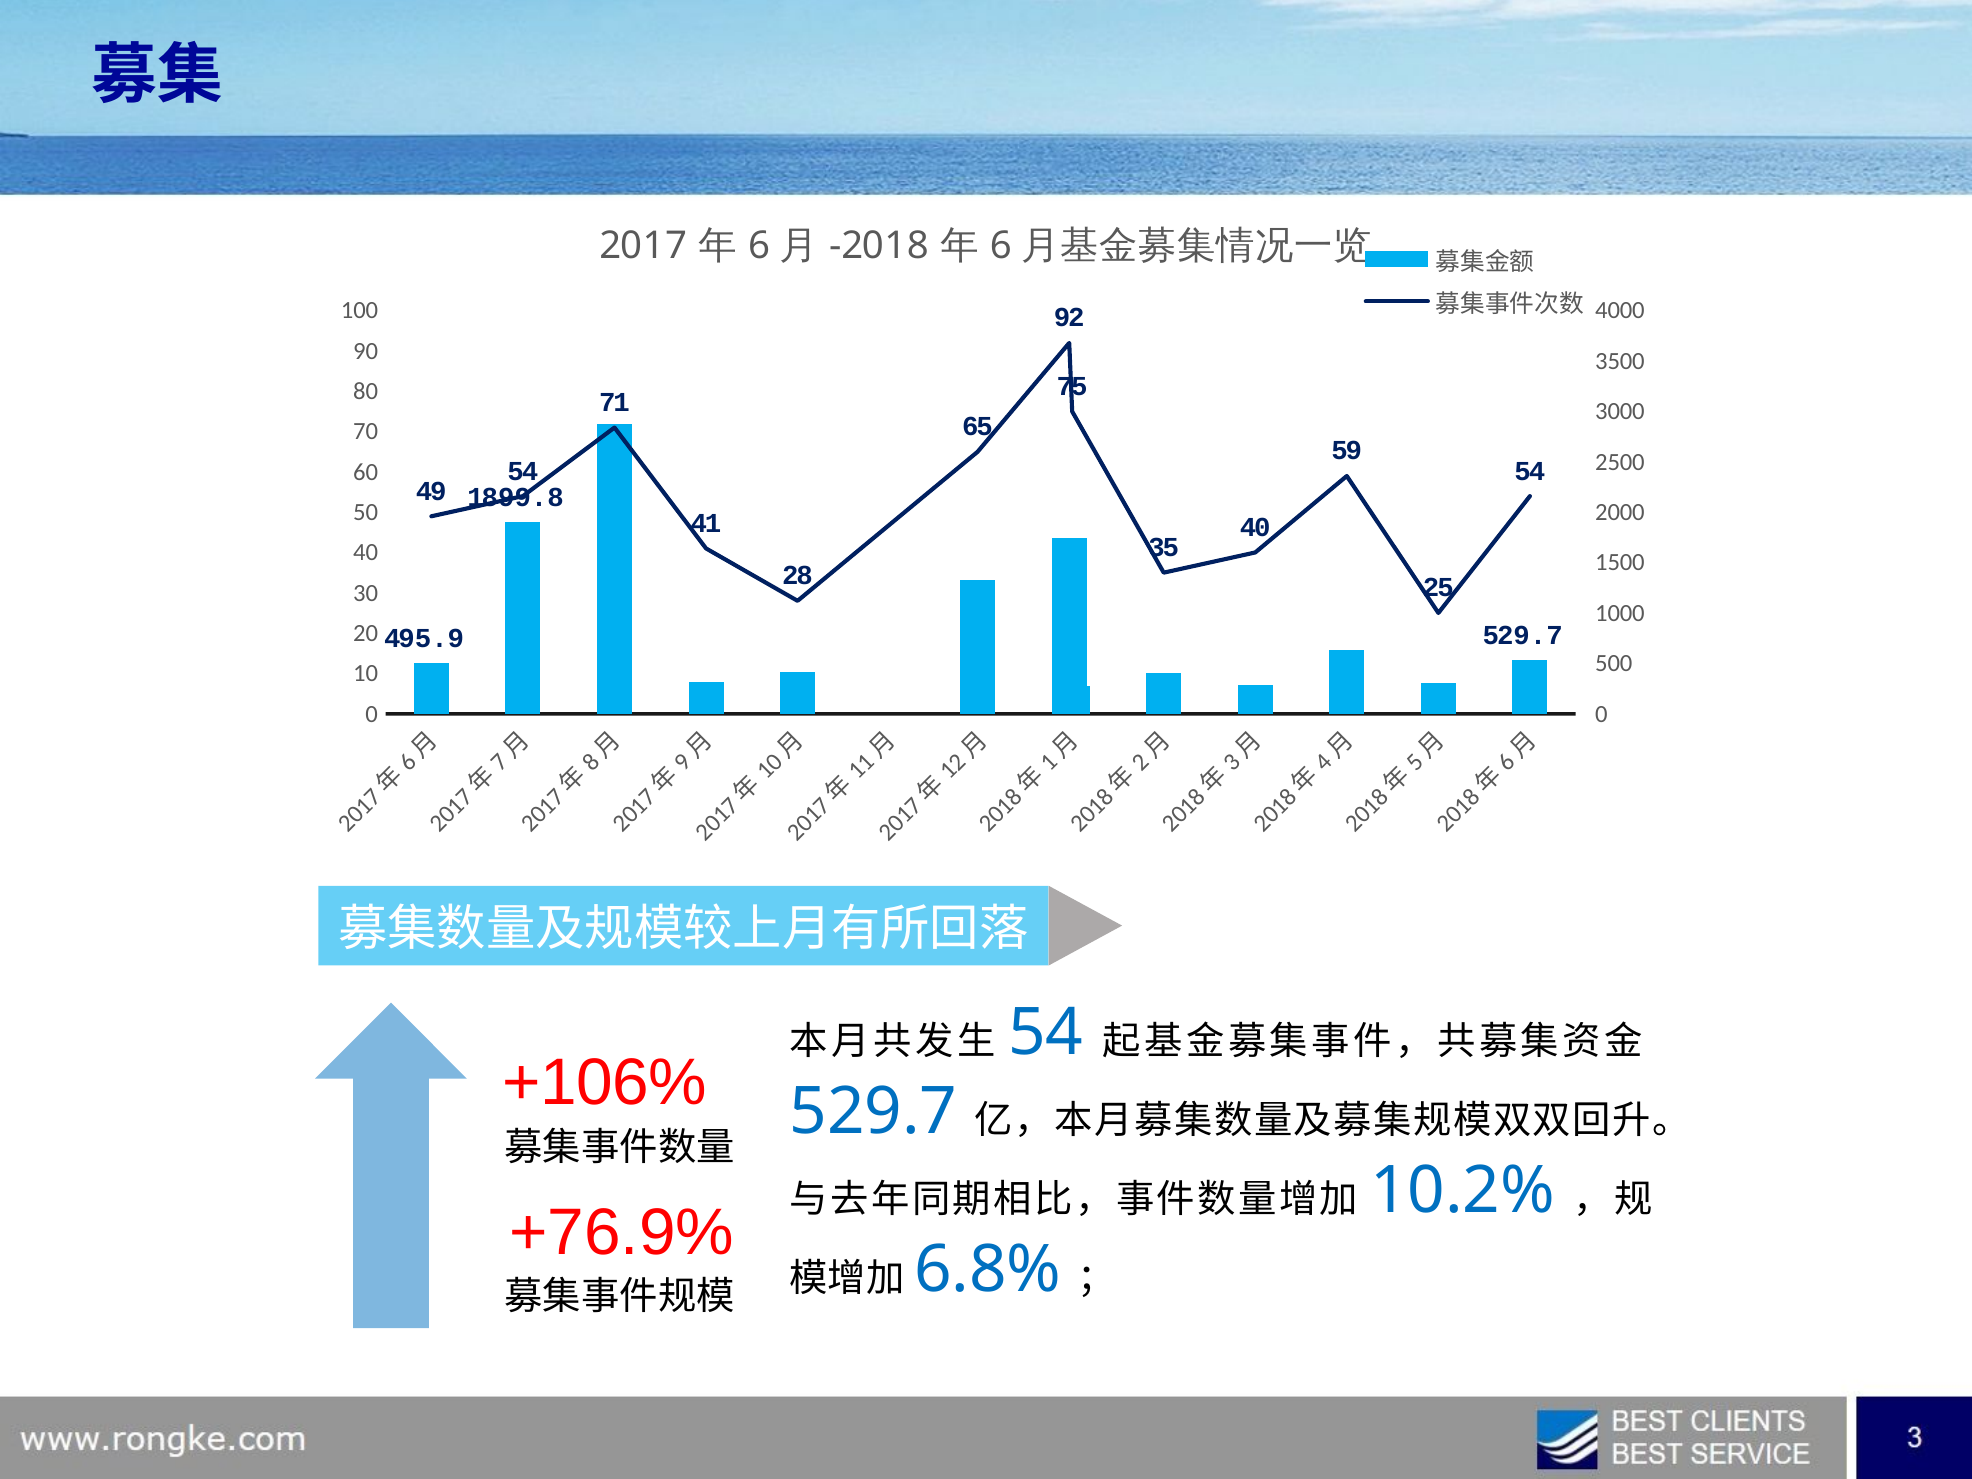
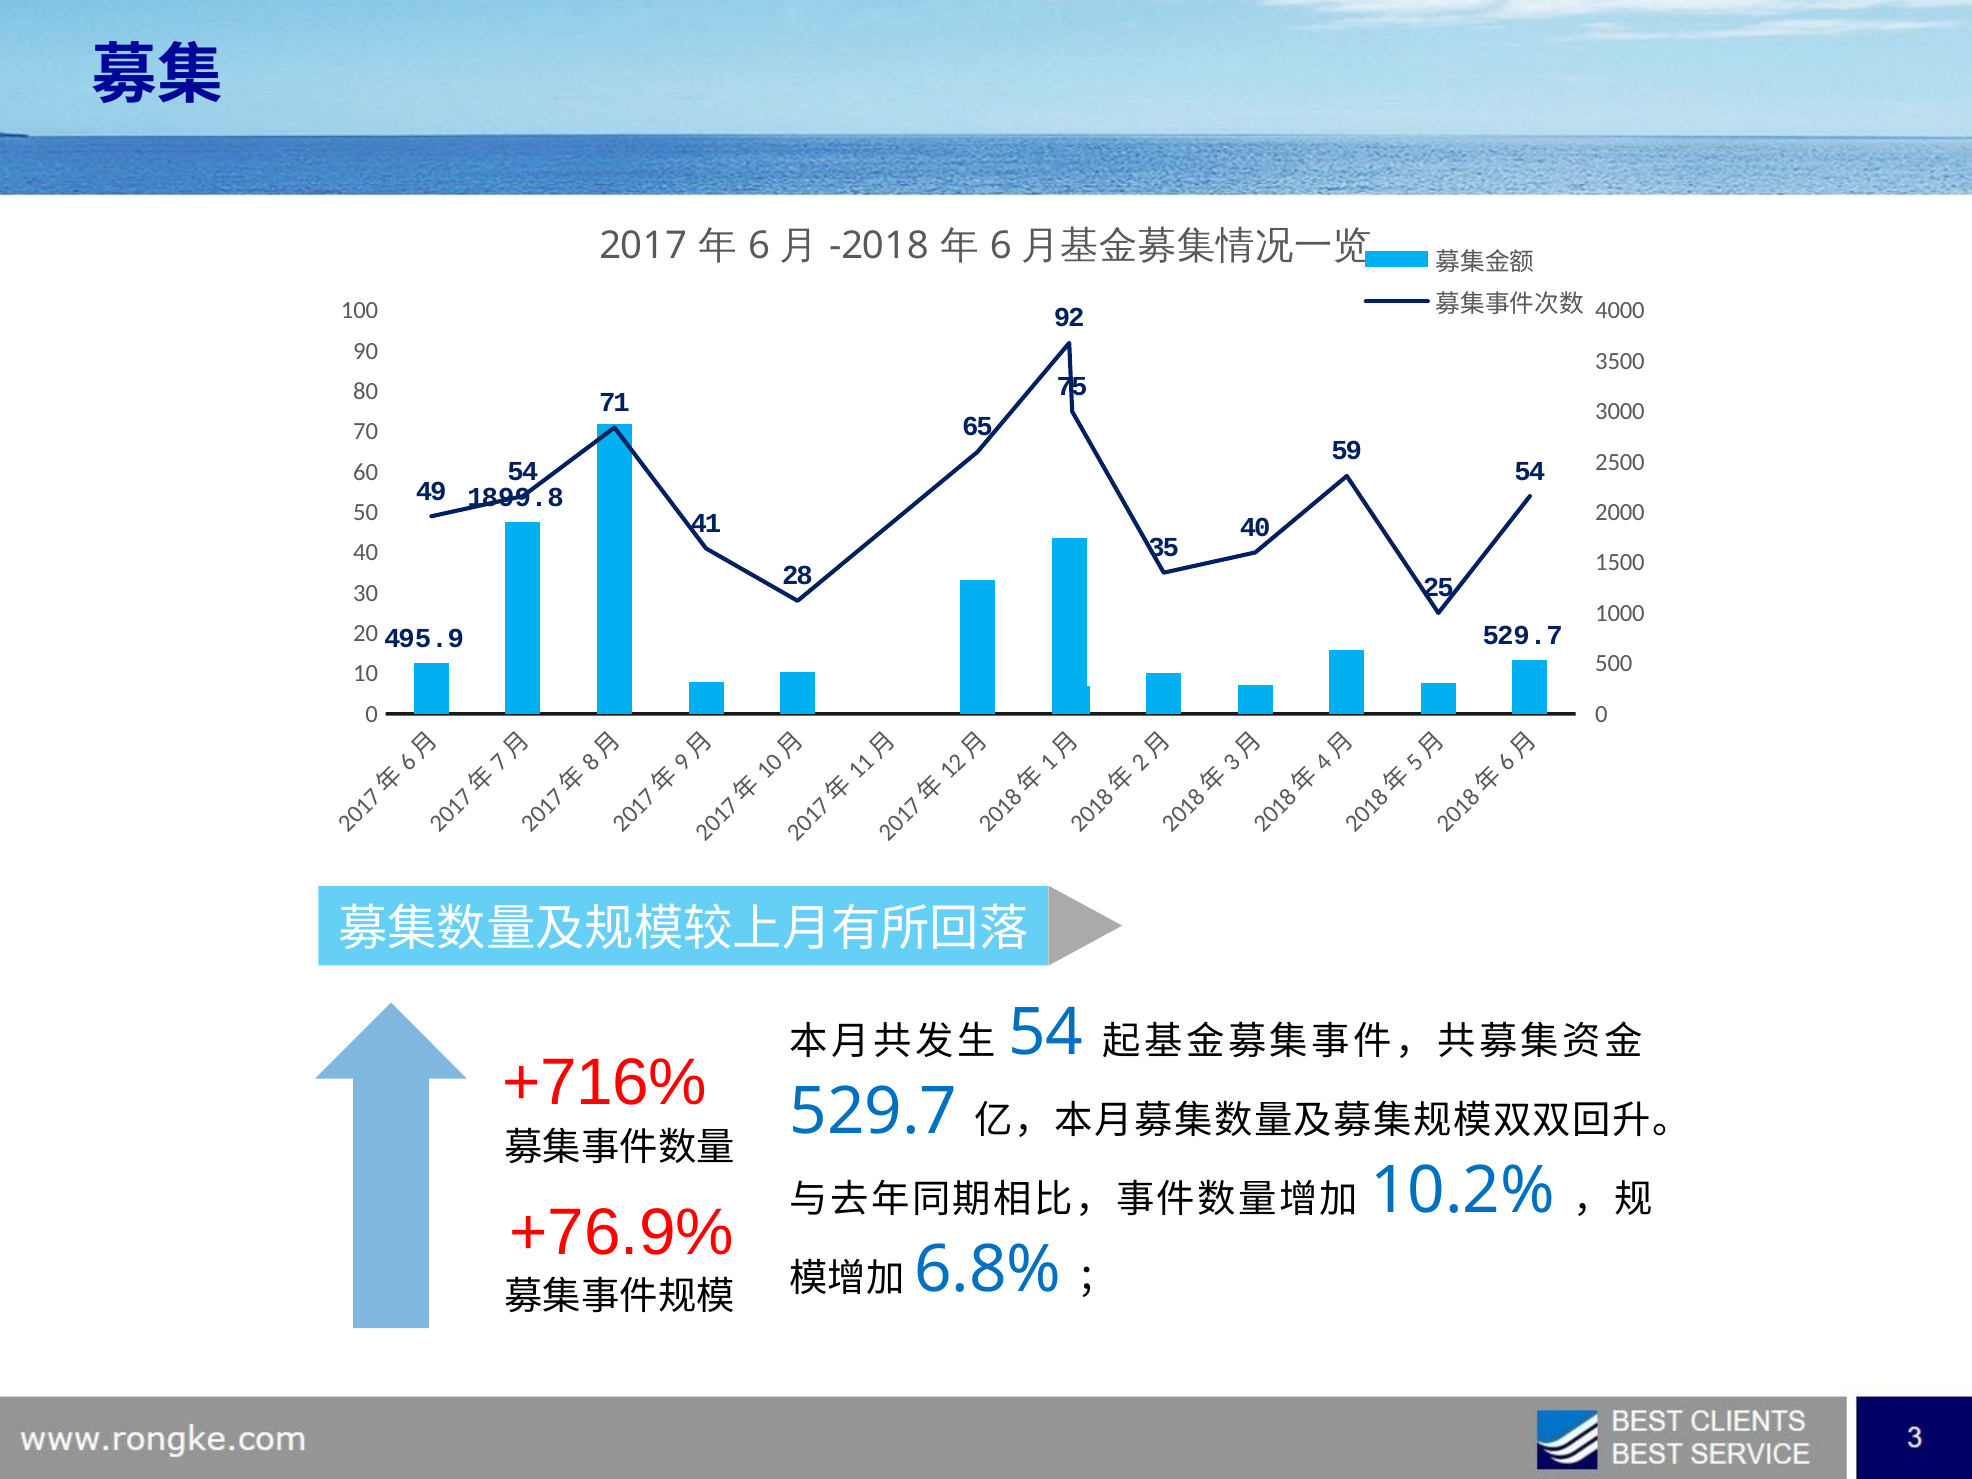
+106%: +106% -> +716% (605, 1083)
